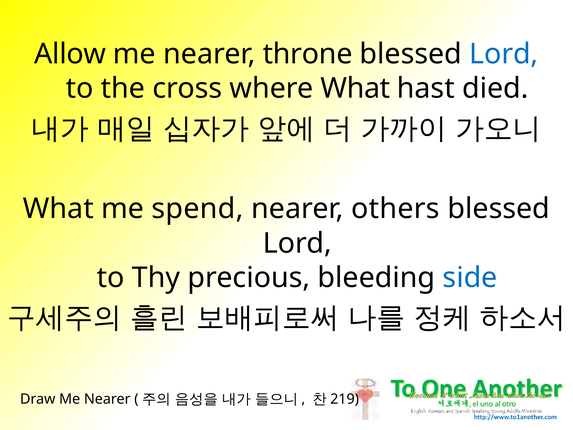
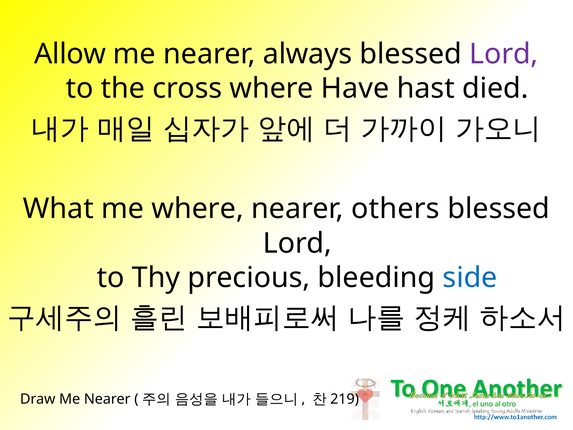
throne: throne -> always (308, 54)
Lord colour: blue -> purple (504, 54)
where What: What -> Have (355, 88)
me spend: spend -> where (198, 209)
